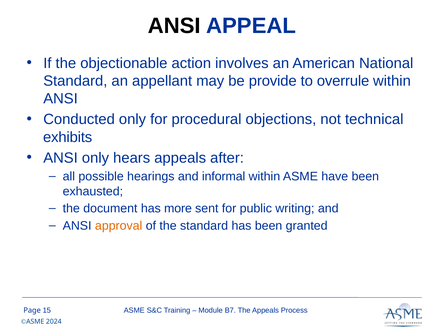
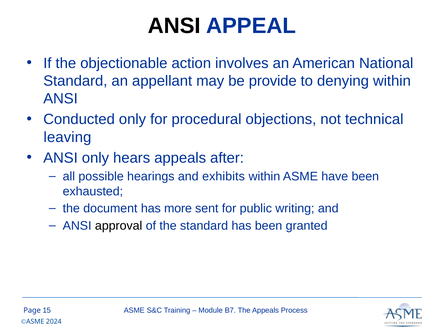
overrule: overrule -> denying (343, 81)
exhibits: exhibits -> leaving (67, 137)
informal: informal -> exhibits (224, 176)
approval colour: orange -> black (119, 226)
